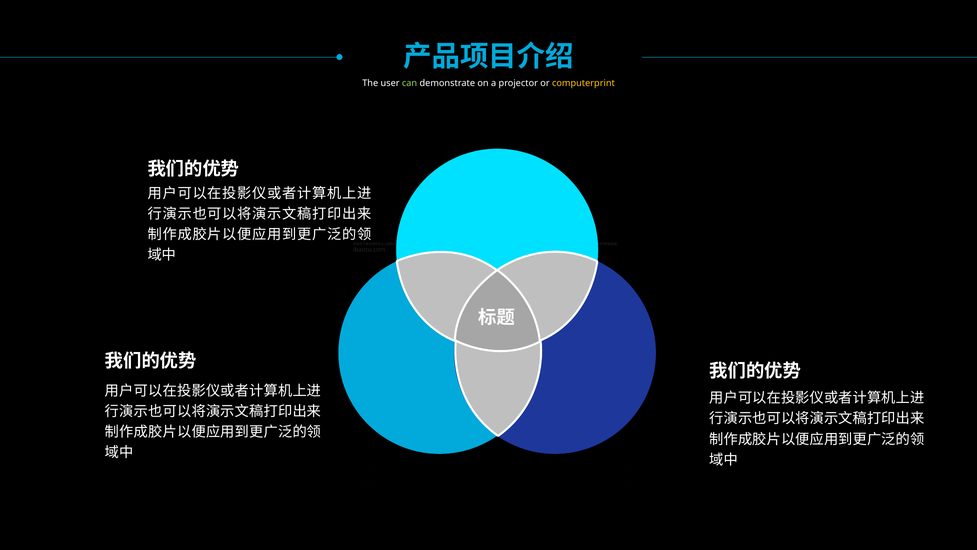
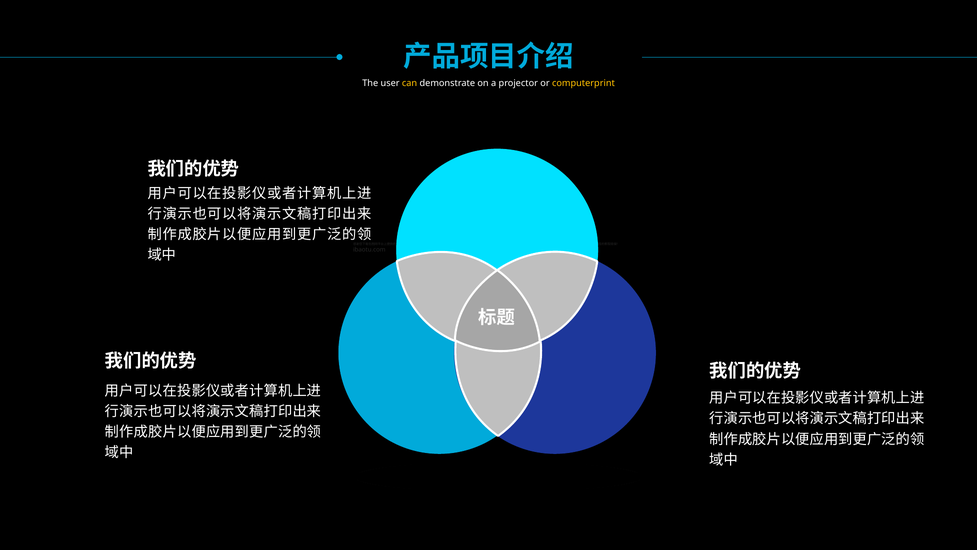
can colour: light green -> yellow (410, 83)
